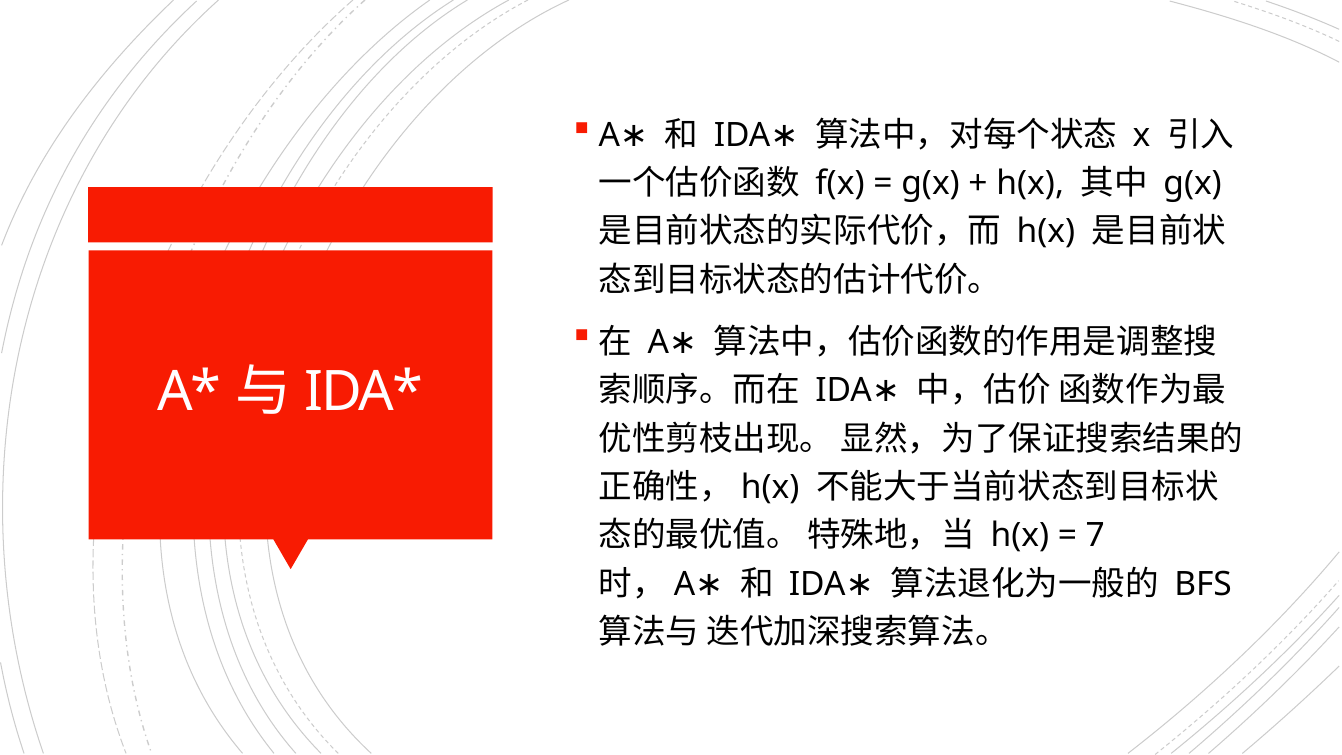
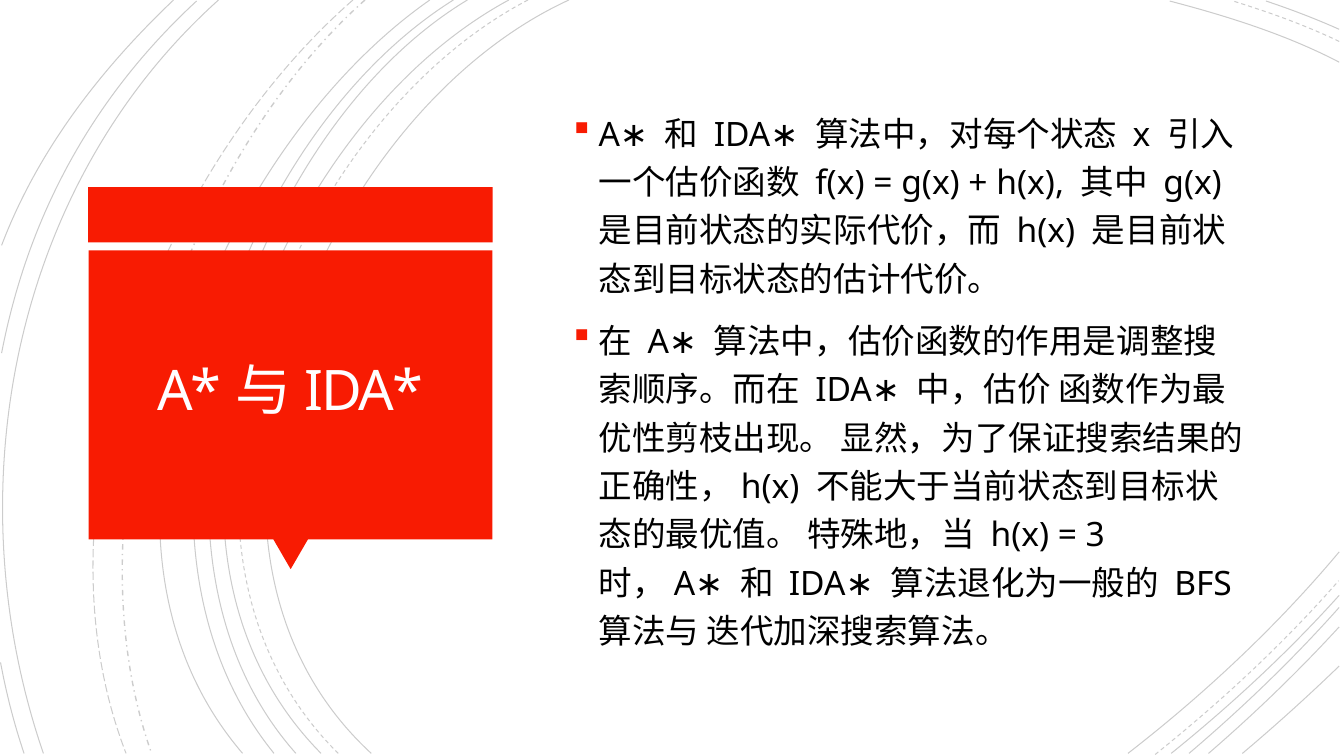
7: 7 -> 3 (1095, 536)
